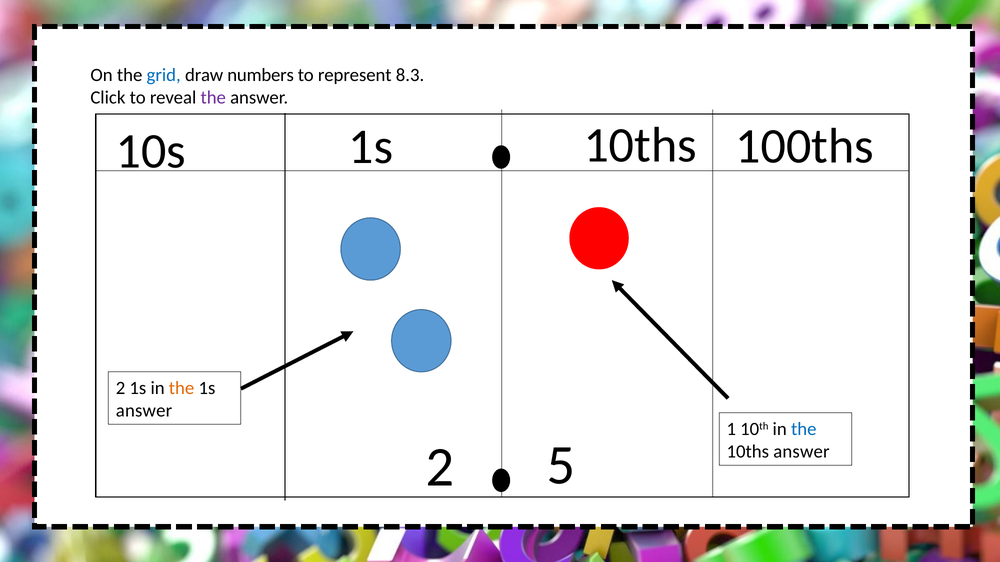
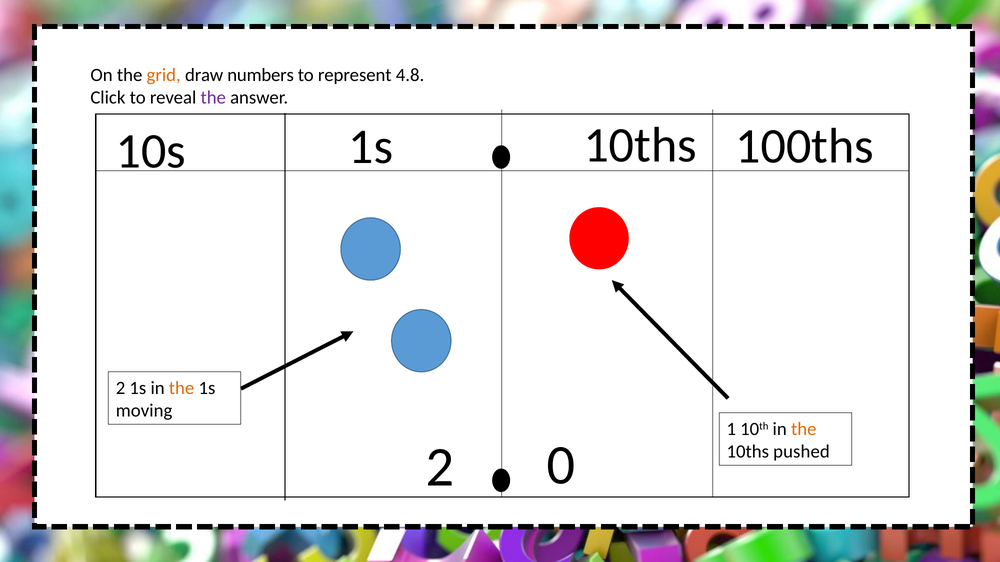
grid colour: blue -> orange (164, 75)
8.3: 8.3 -> 4.8 (410, 75)
answer: answer -> moving (144, 411)
the colour: blue -> orange (804, 429)
10ths answer: answer -> pushed (801, 452)
5: 5 -> 0 (561, 466)
